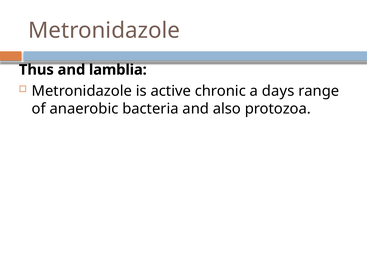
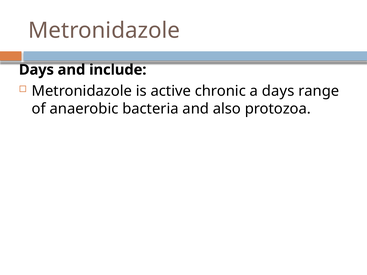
Thus: Thus -> Days (36, 70)
lamblia: lamblia -> include (118, 70)
